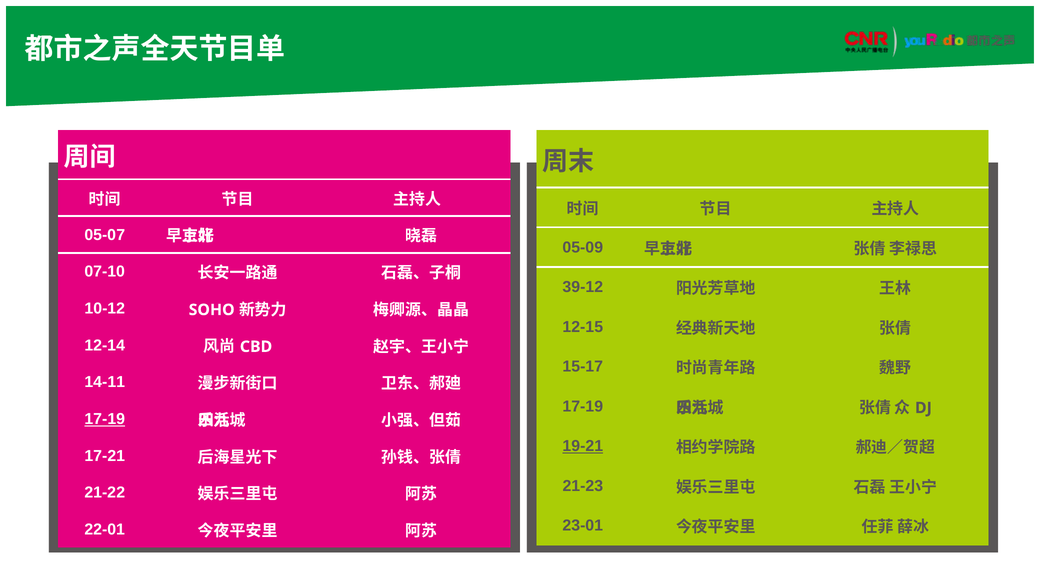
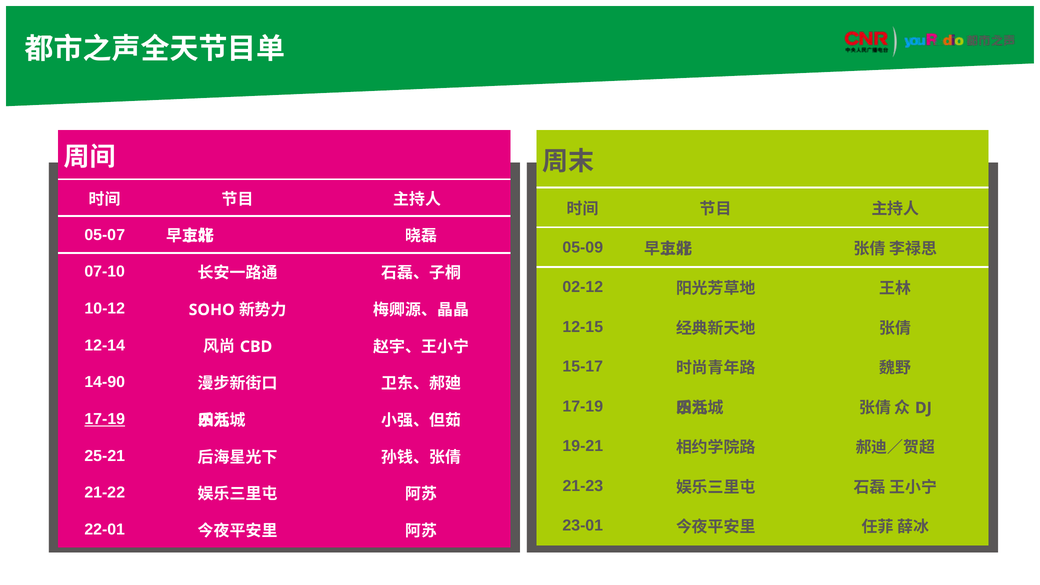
39-12: 39-12 -> 02-12 (583, 287)
14-11: 14-11 -> 14-90 (105, 382)
19-21 underline: present -> none (583, 446)
17-21: 17-21 -> 25-21 (105, 456)
